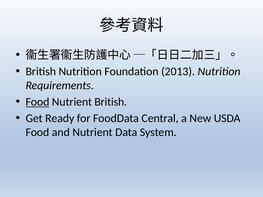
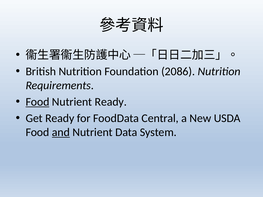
2013: 2013 -> 2086 (178, 72)
Nutrient British: British -> Ready (111, 102)
and underline: none -> present (61, 132)
